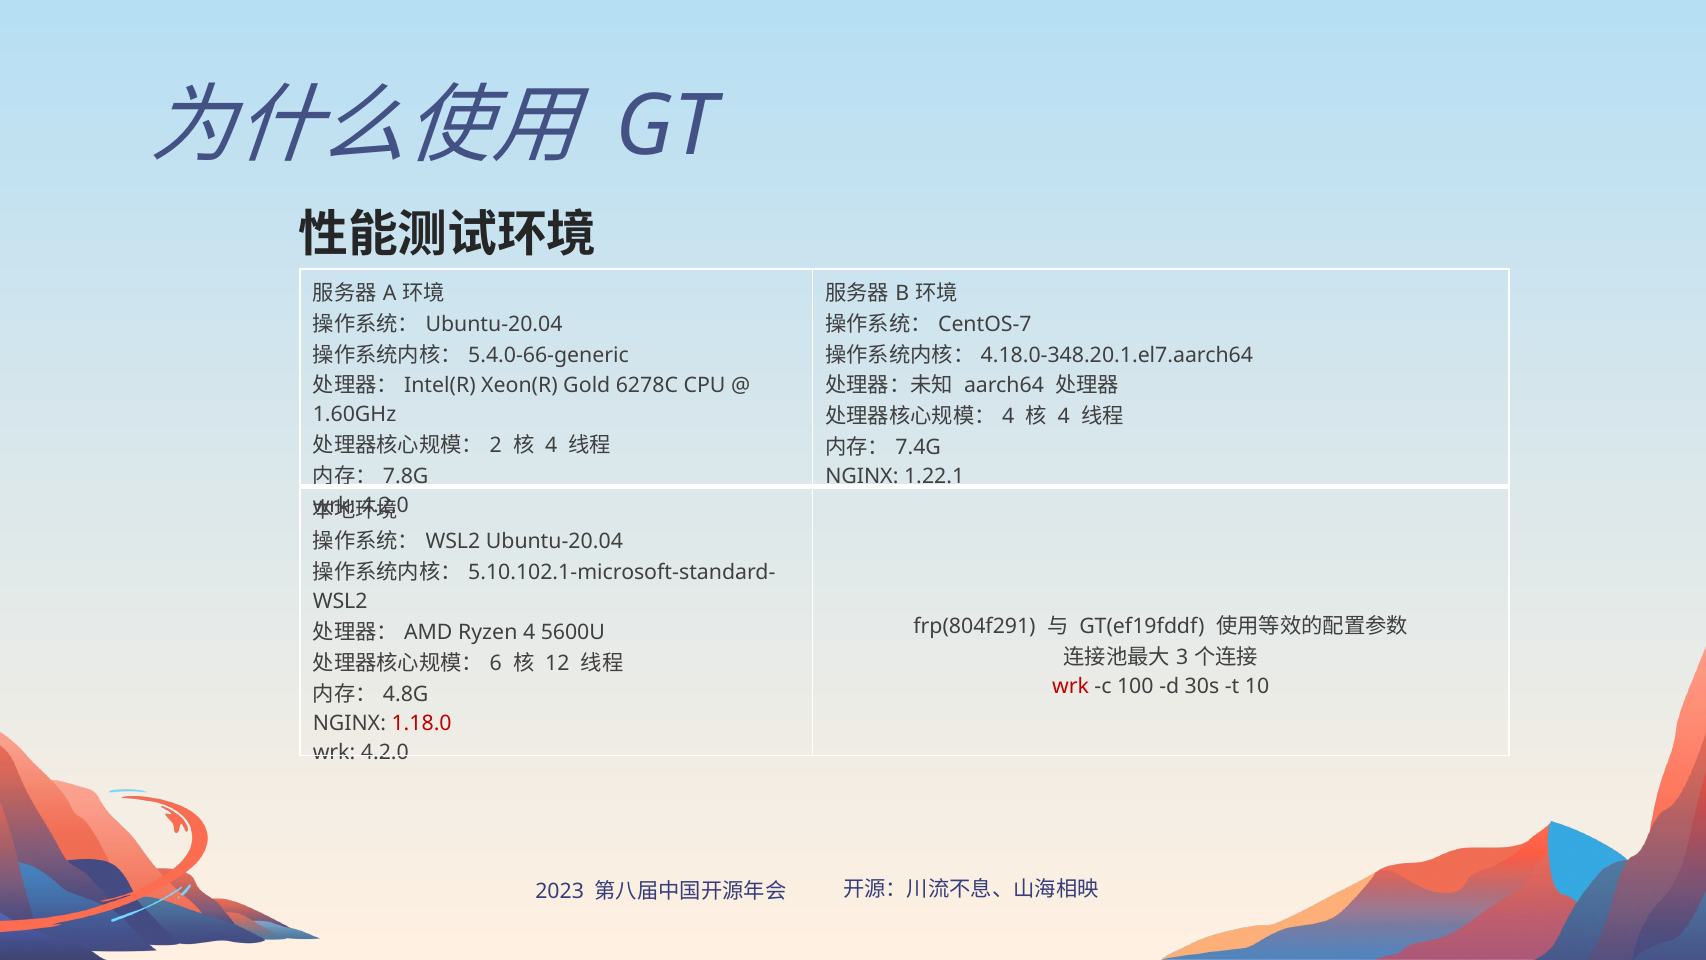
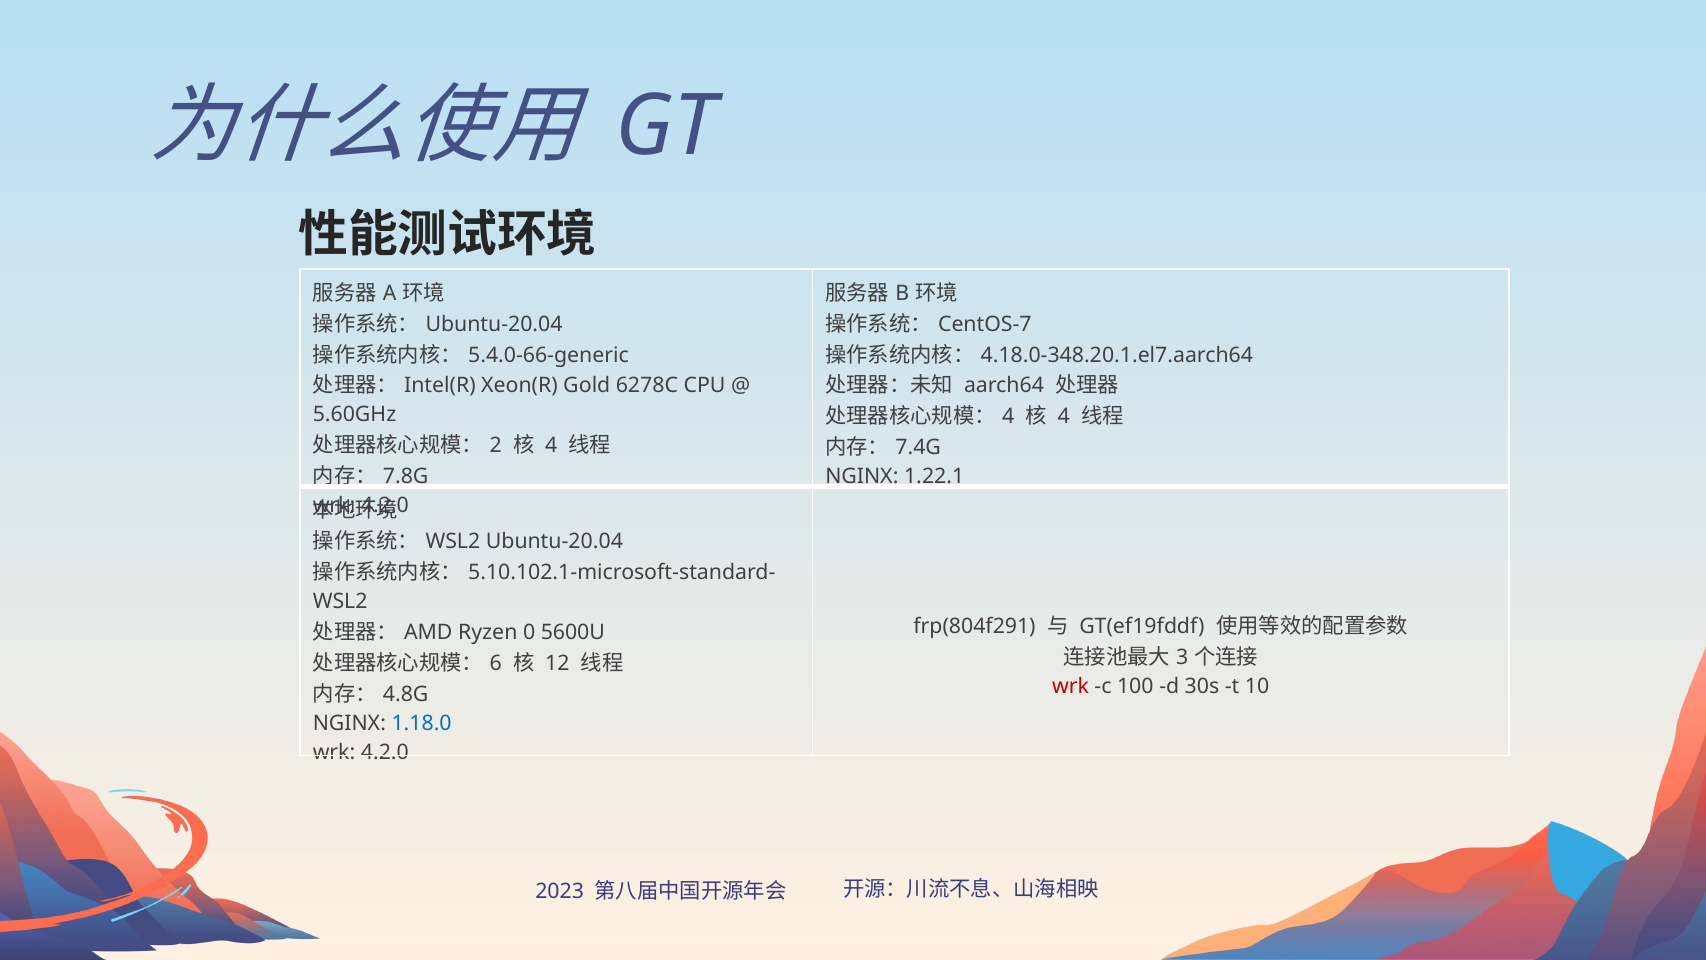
1.60GHz: 1.60GHz -> 5.60GHz (355, 415)
Ryzen 4: 4 -> 0 (529, 632)
1.18.0 colour: red -> blue (422, 723)
